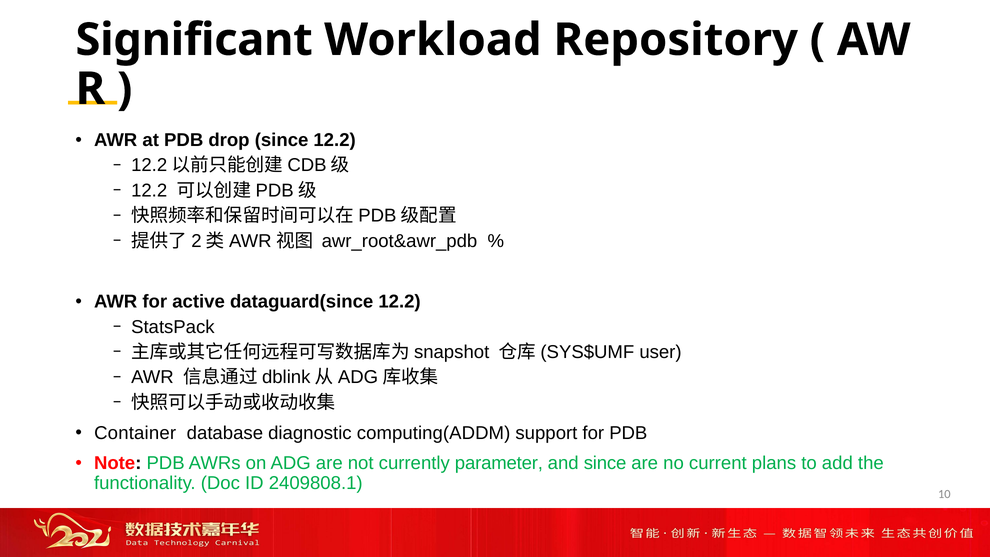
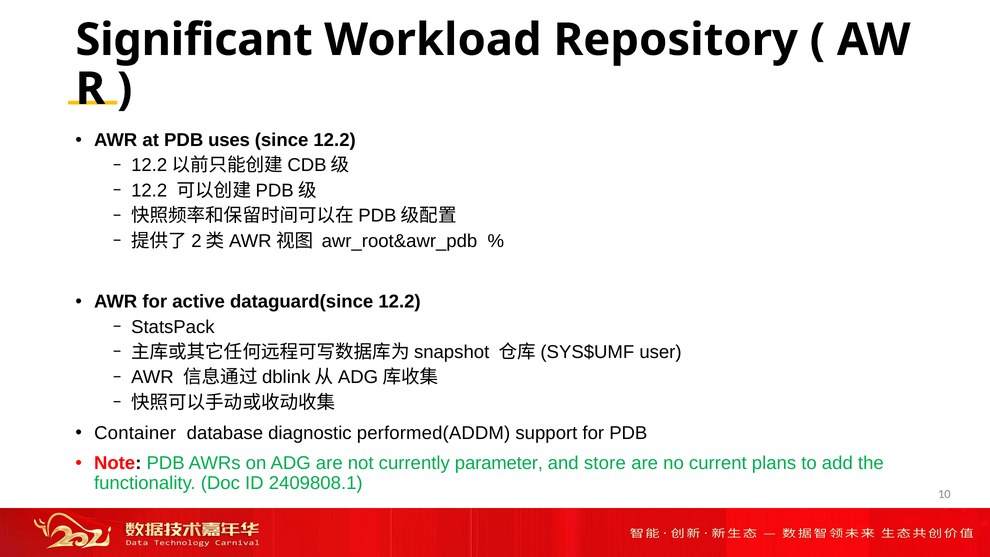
drop: drop -> uses (229, 140)
computing(ADDM: computing(ADDM -> performed(ADDM (434, 433)
and since: since -> store (605, 463)
